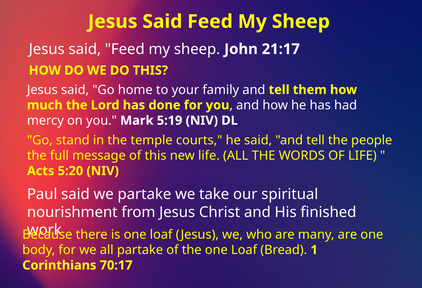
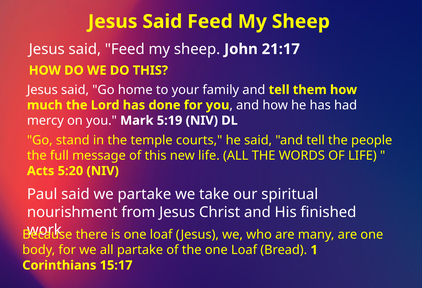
70:17: 70:17 -> 15:17 (116, 265)
